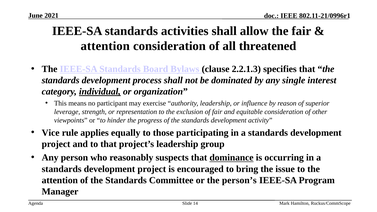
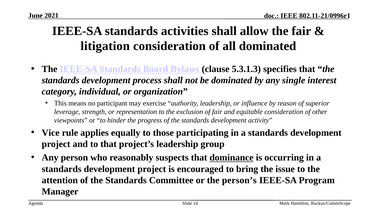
attention: attention -> litigation (105, 46)
all threatened: threatened -> dominated (268, 46)
2.2.1.3: 2.2.1.3 -> 5.3.1.3 (246, 69)
individual underline: present -> none (100, 92)
